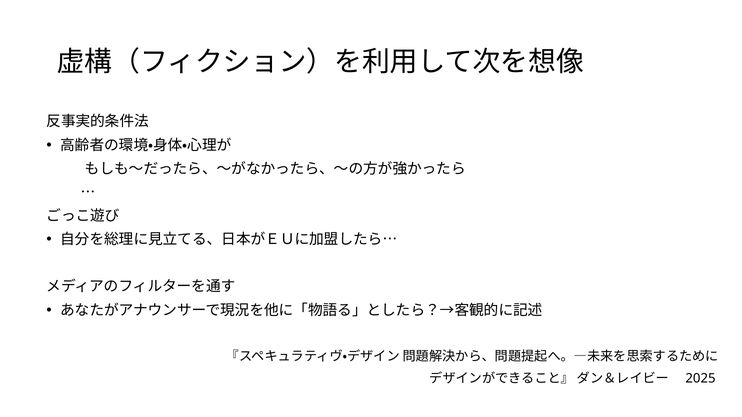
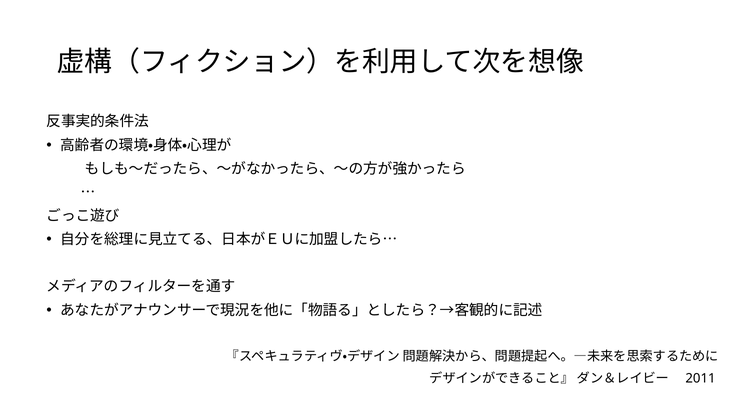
2025: 2025 -> 2011 (701, 379)
